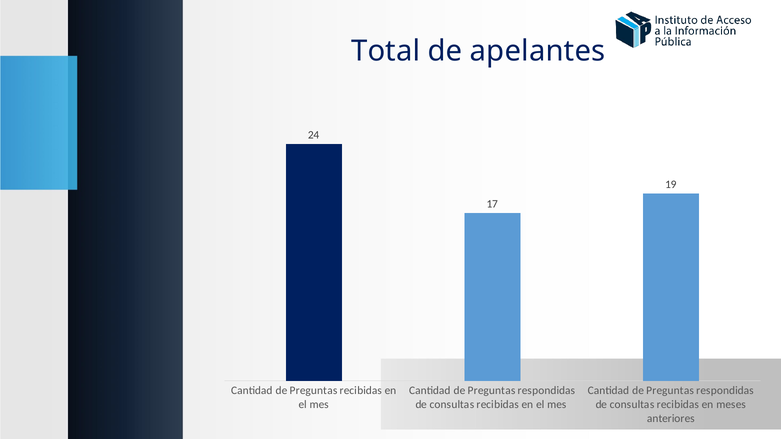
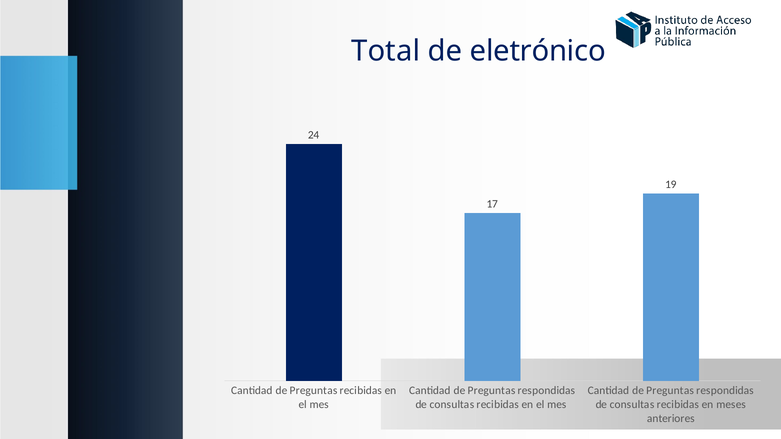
apelantes: apelantes -> eletrónico (538, 51)
